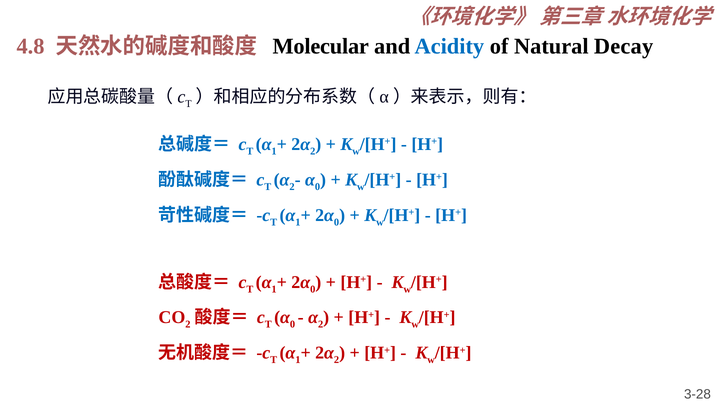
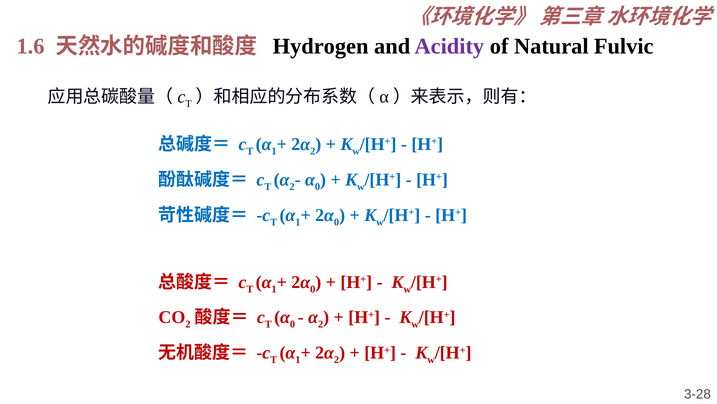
4.8: 4.8 -> 1.6 (31, 46)
Molecular: Molecular -> Hydrogen (321, 46)
Acidity colour: blue -> purple (449, 46)
Decay: Decay -> Fulvic (624, 46)
